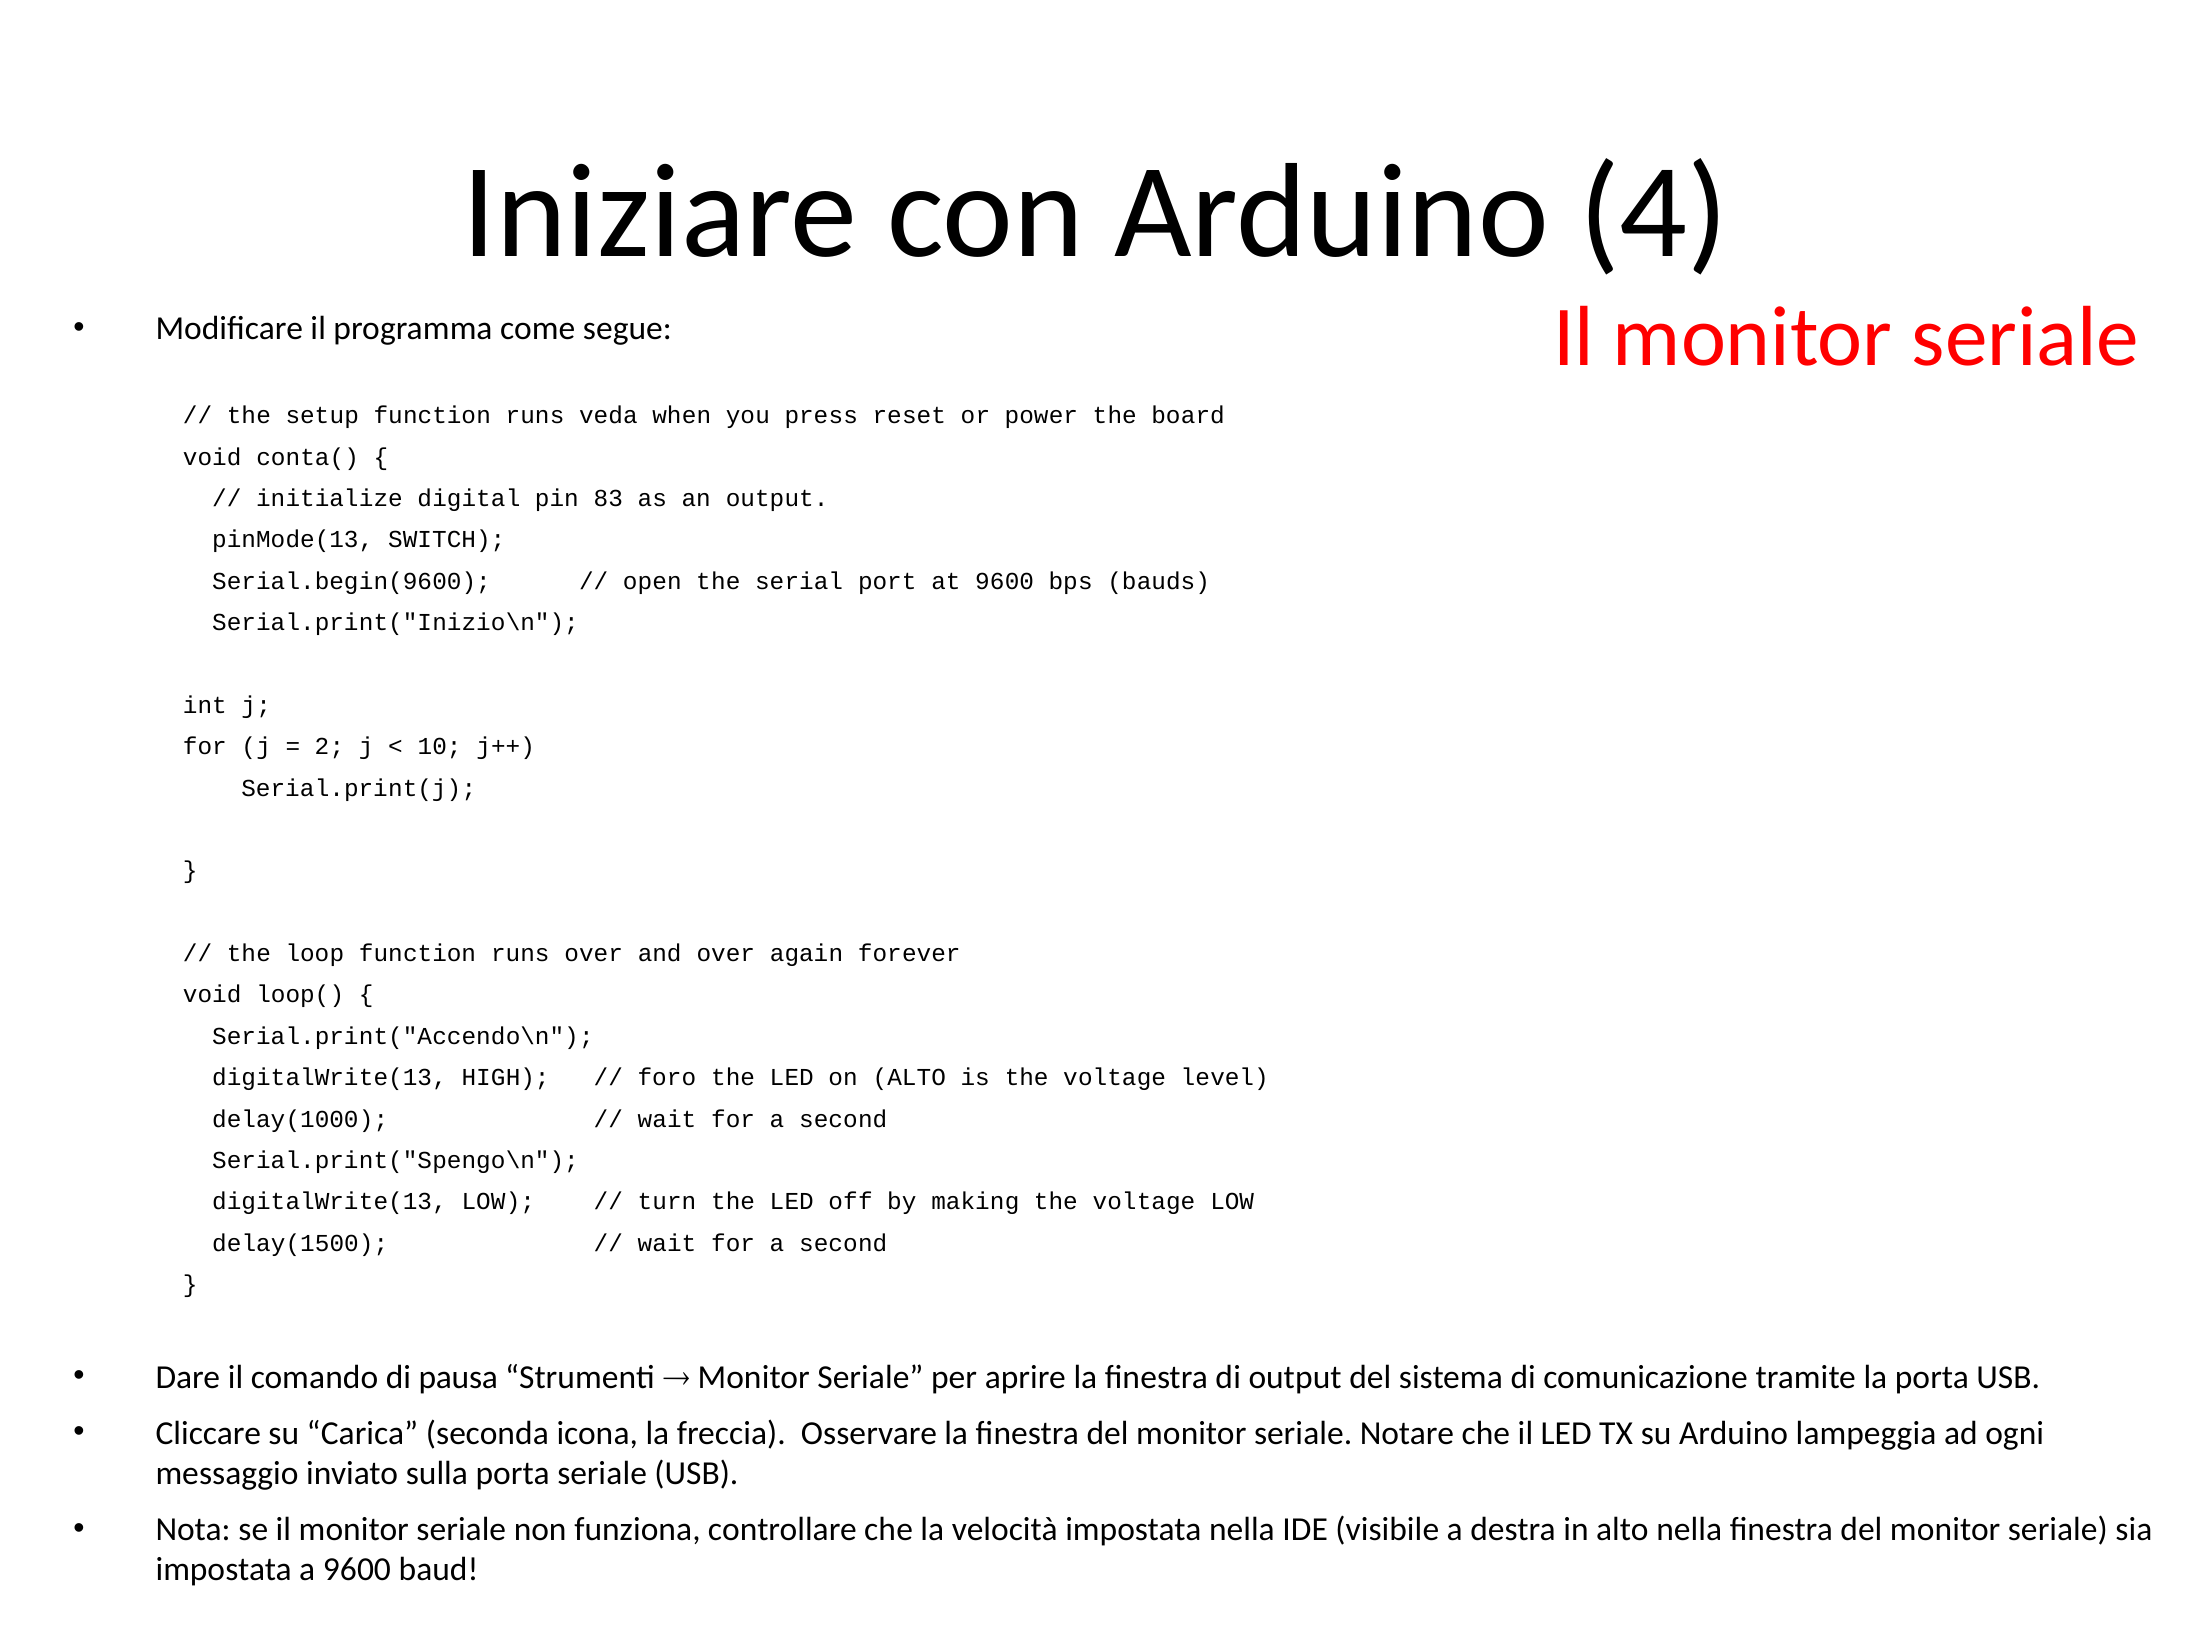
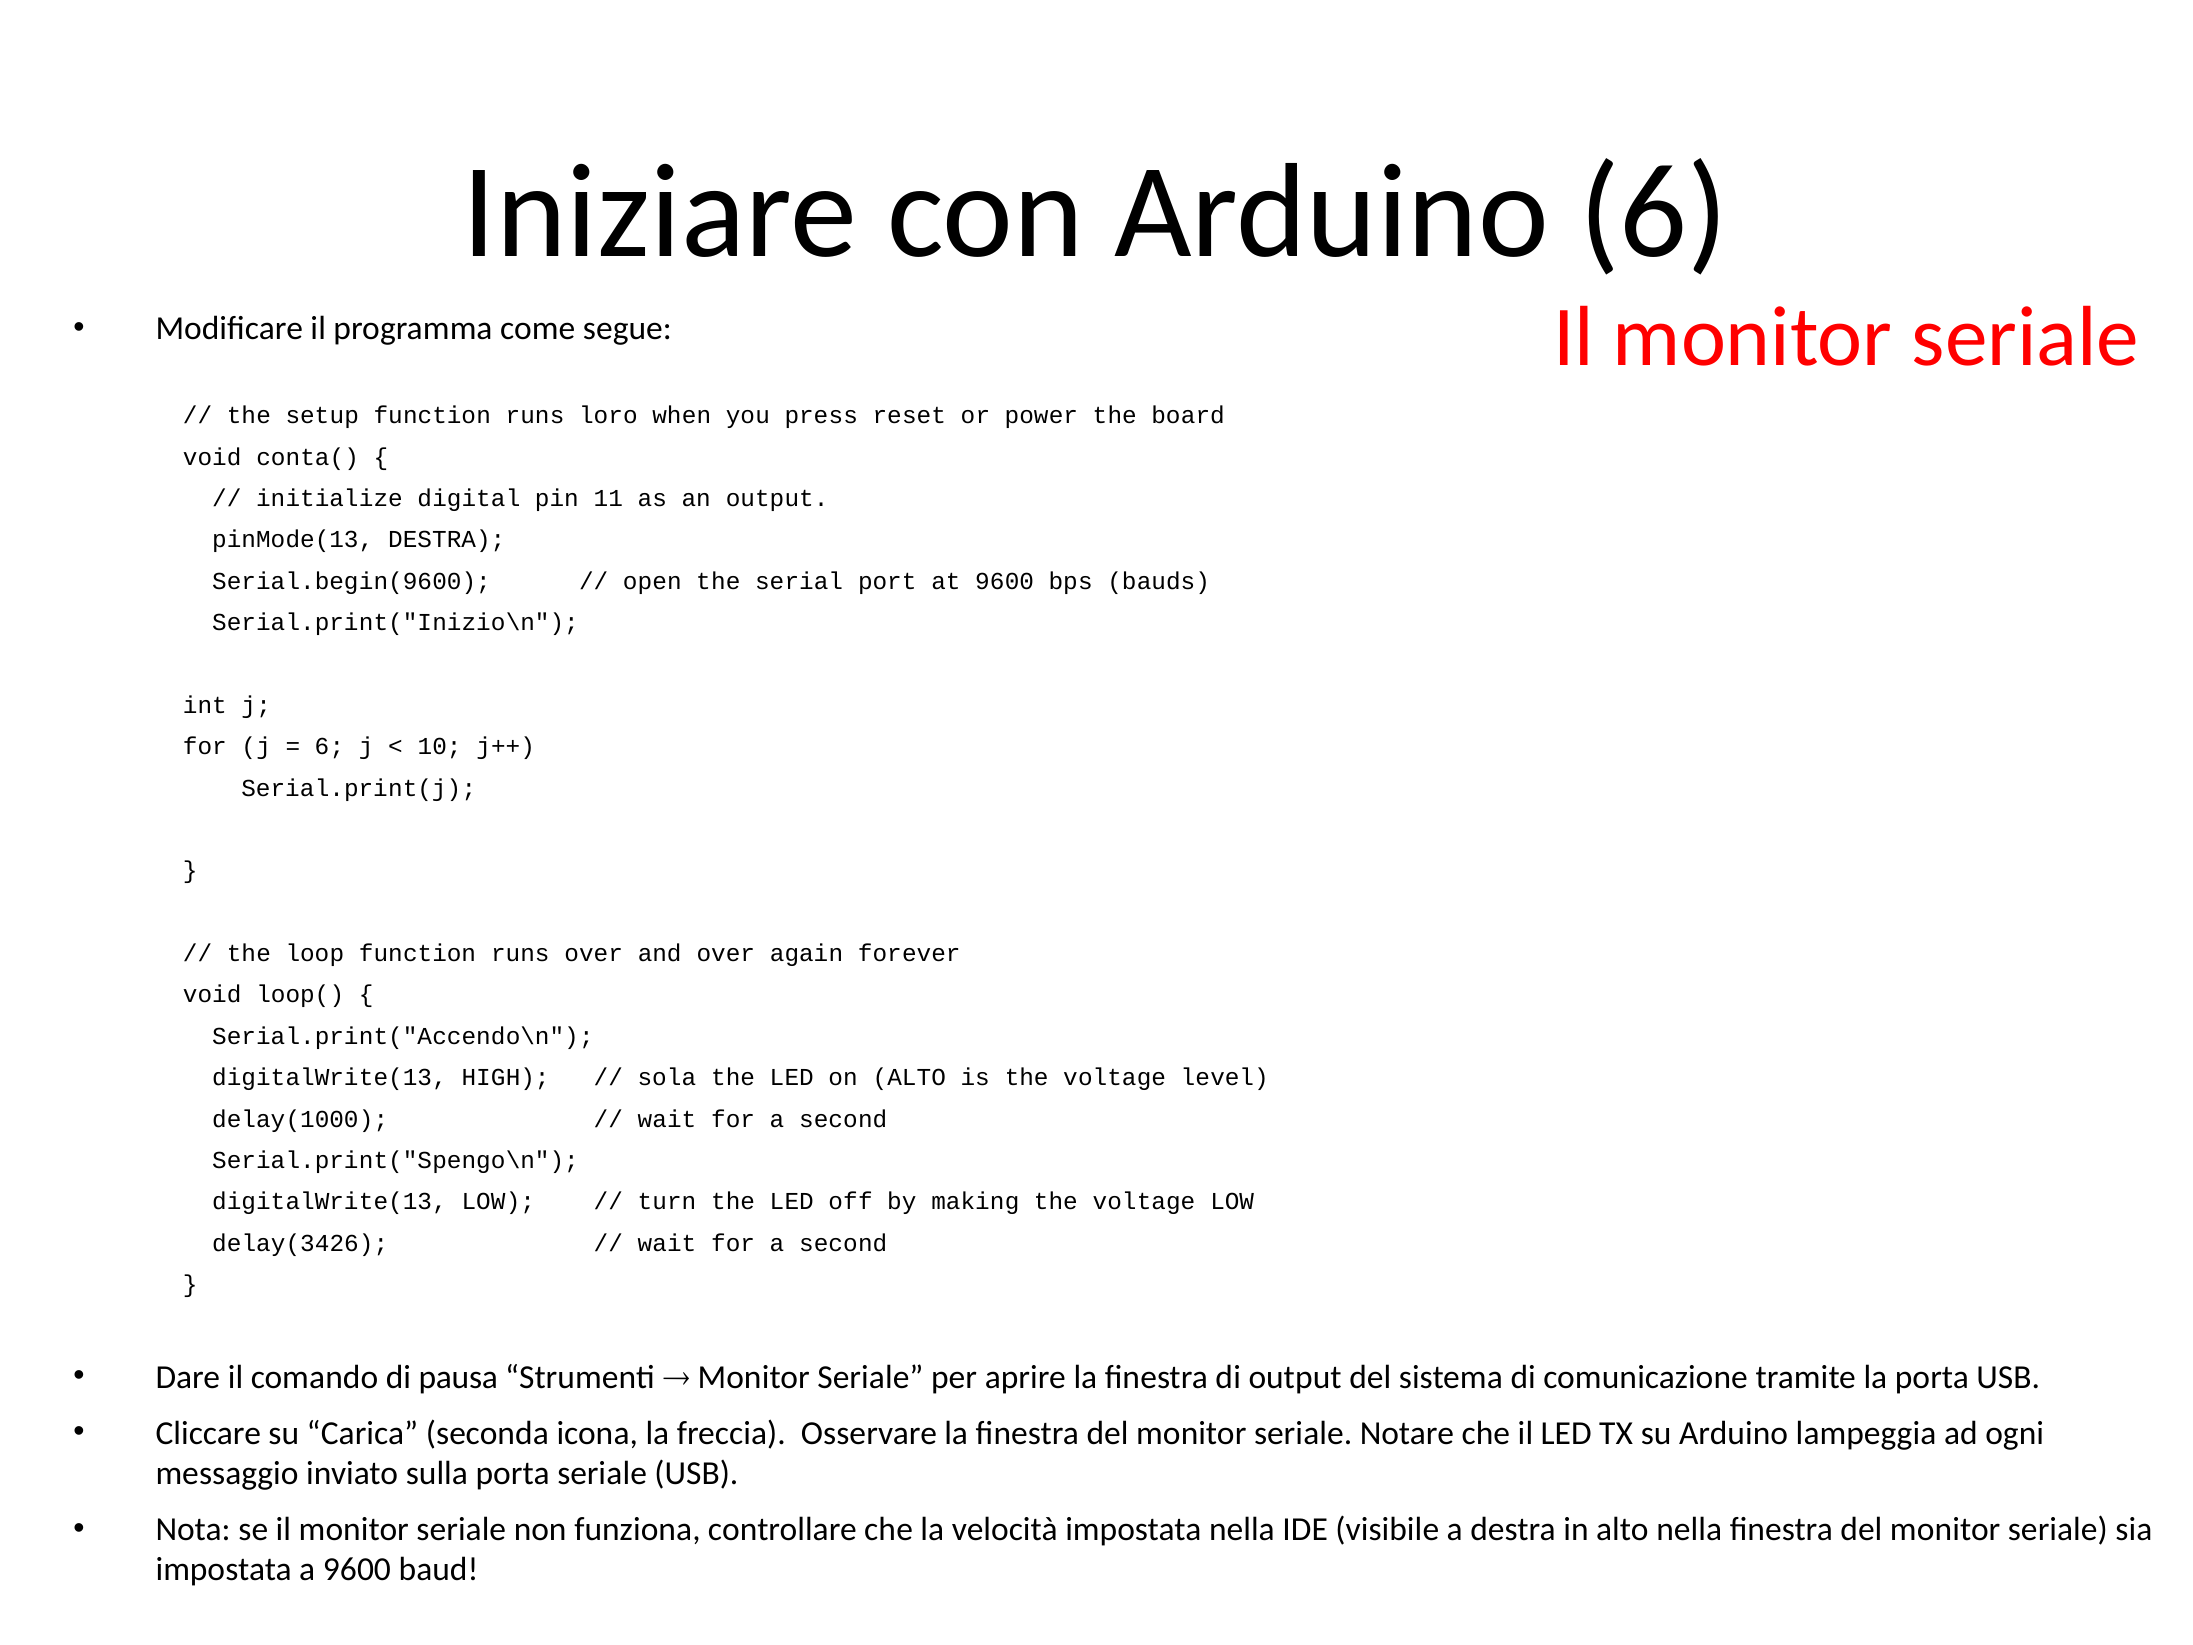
Arduino 4: 4 -> 6 (1654, 212)
veda: veda -> loro (608, 416)
83: 83 -> 11 (608, 499)
pinMode(13 SWITCH: SWITCH -> DESTRA (447, 540)
2: 2 -> 6 (329, 747)
foro: foro -> sola (667, 1078)
delay(1500: delay(1500 -> delay(3426 (300, 1243)
